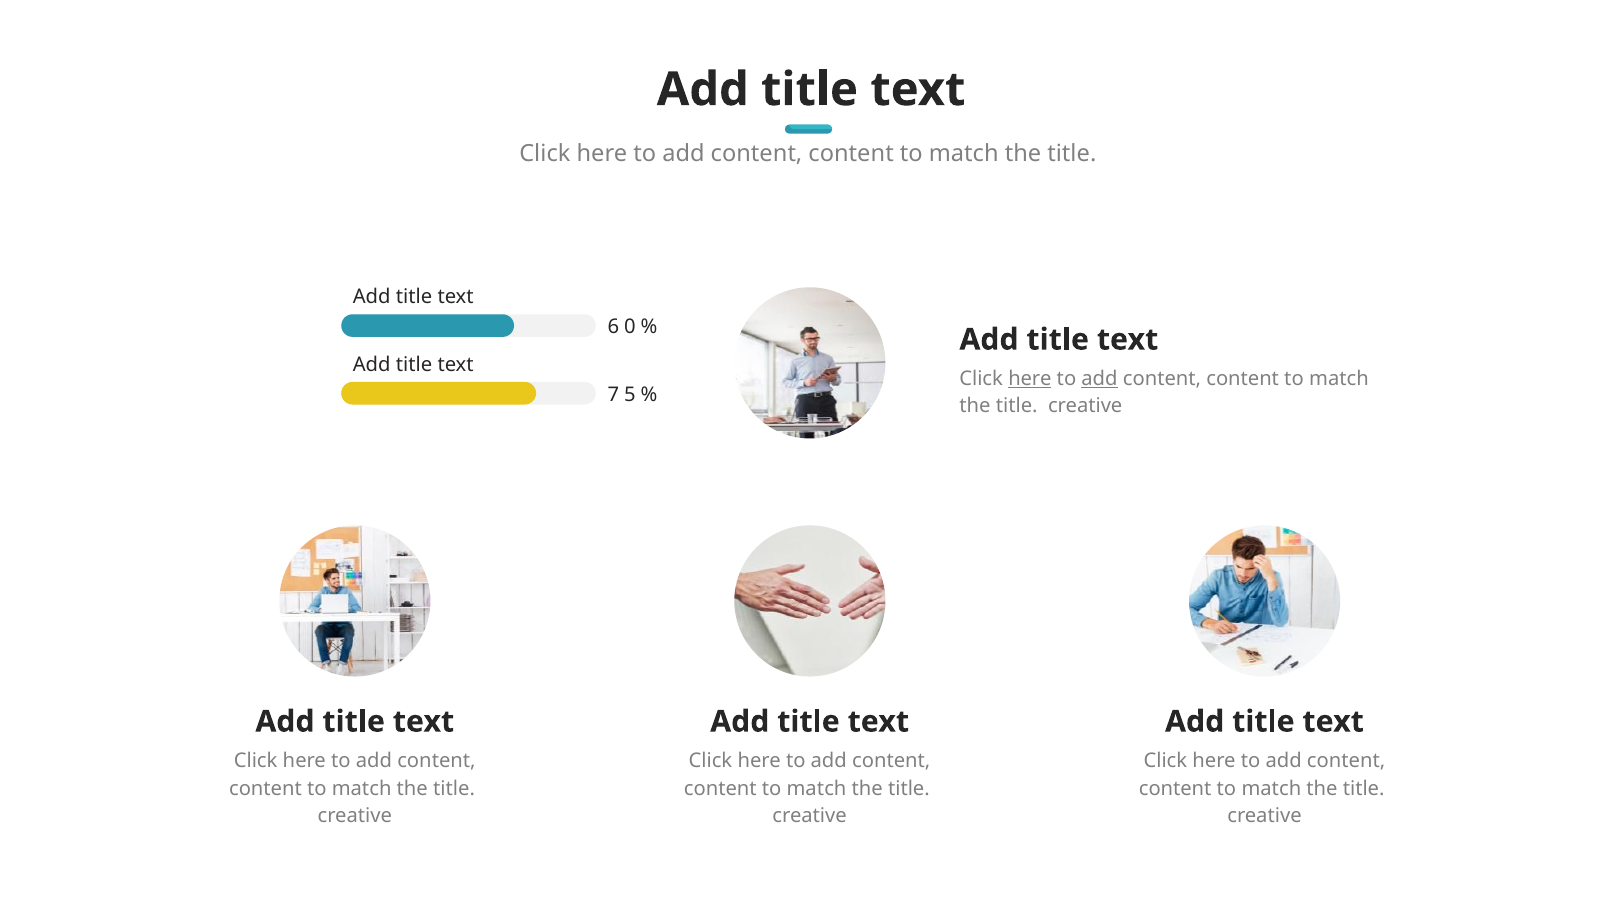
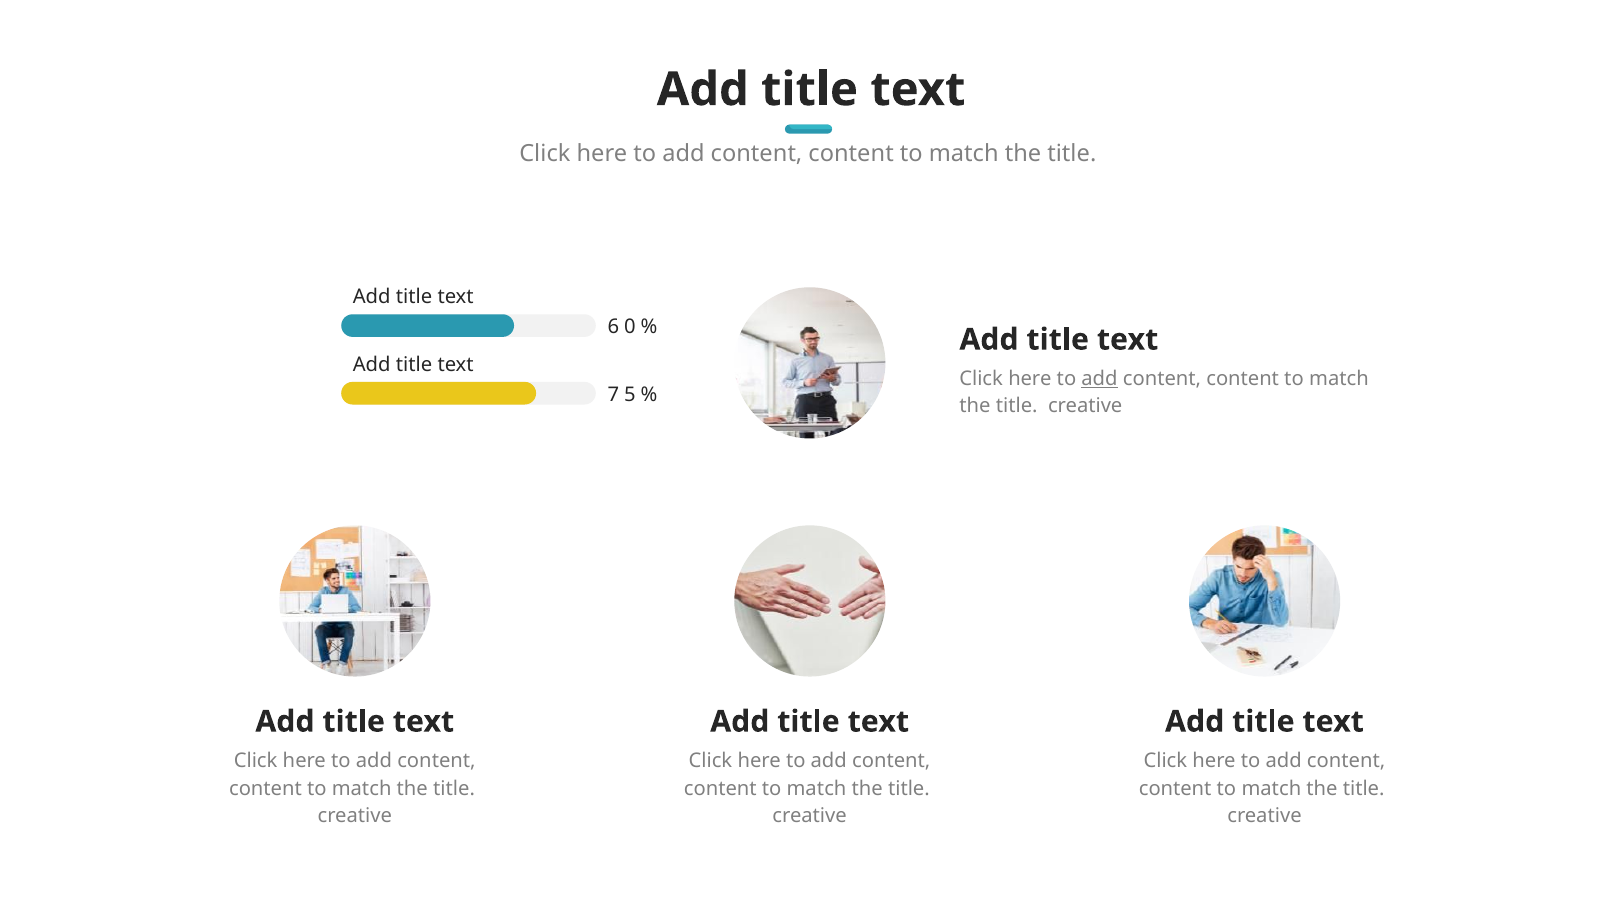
here underline: present -> none (1030, 379)
